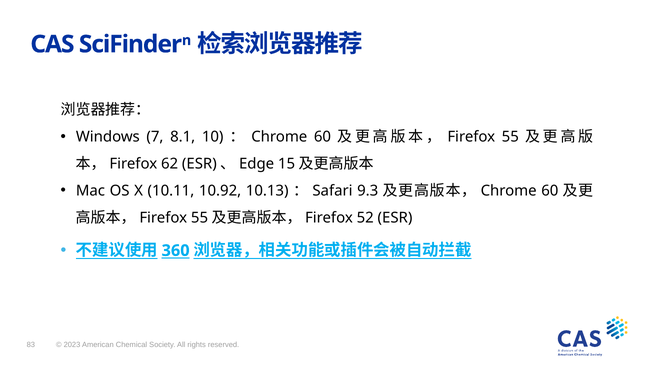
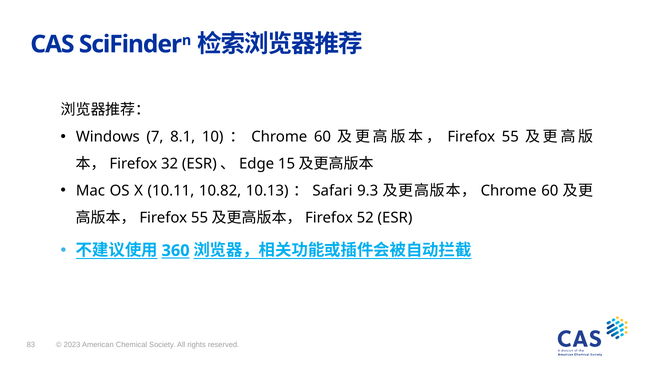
62: 62 -> 32 (170, 164)
10.92: 10.92 -> 10.82 (220, 191)
